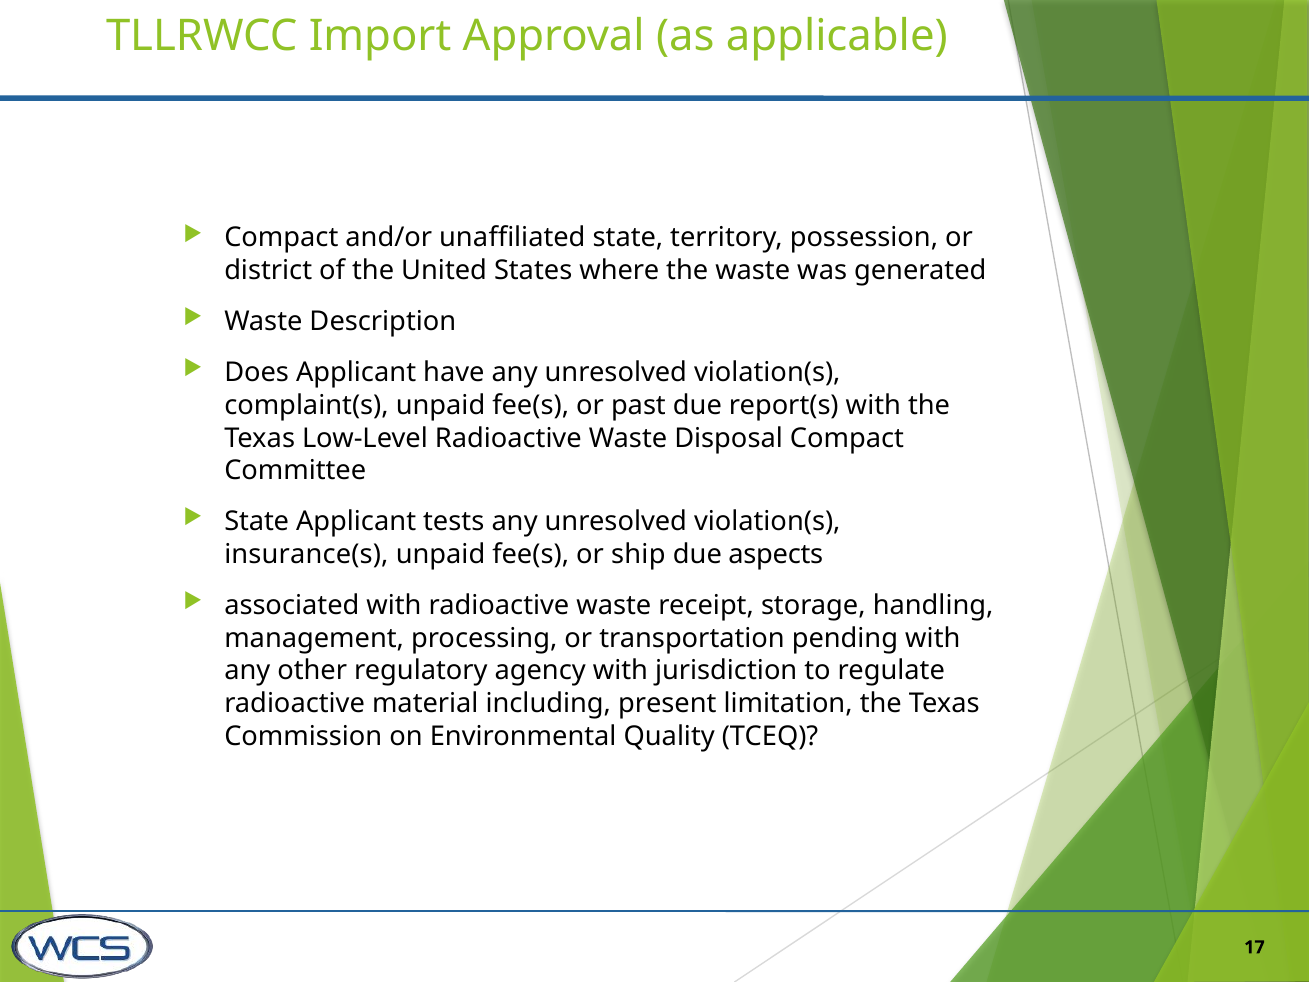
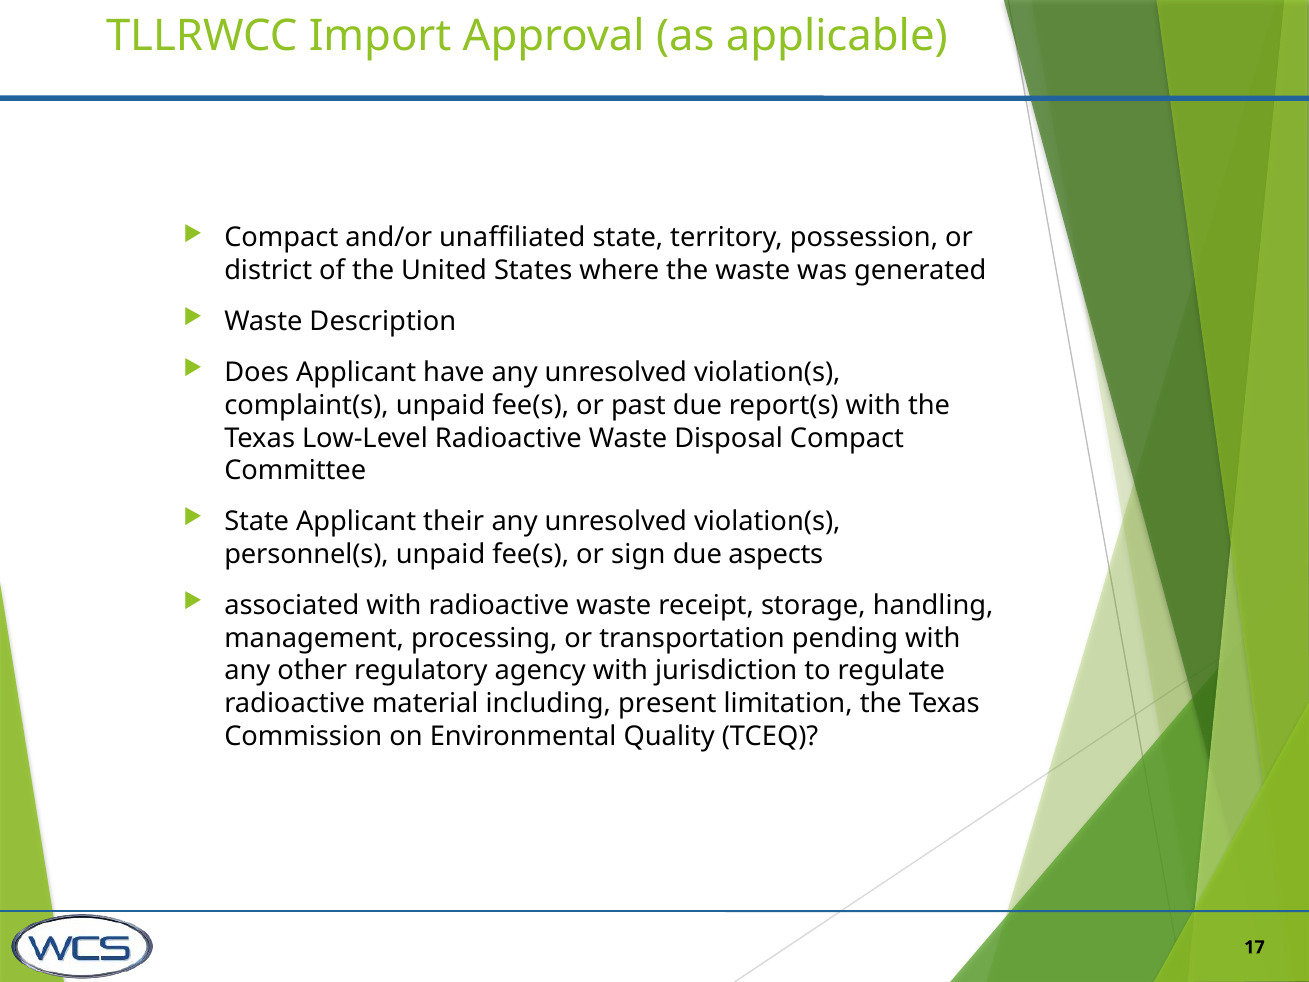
tests: tests -> their (454, 522)
insurance(s: insurance(s -> personnel(s (307, 554)
ship: ship -> sign (638, 554)
